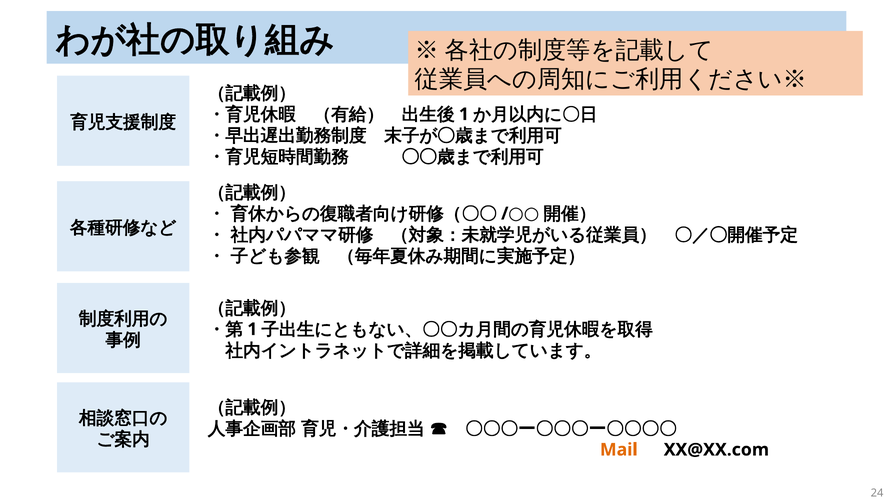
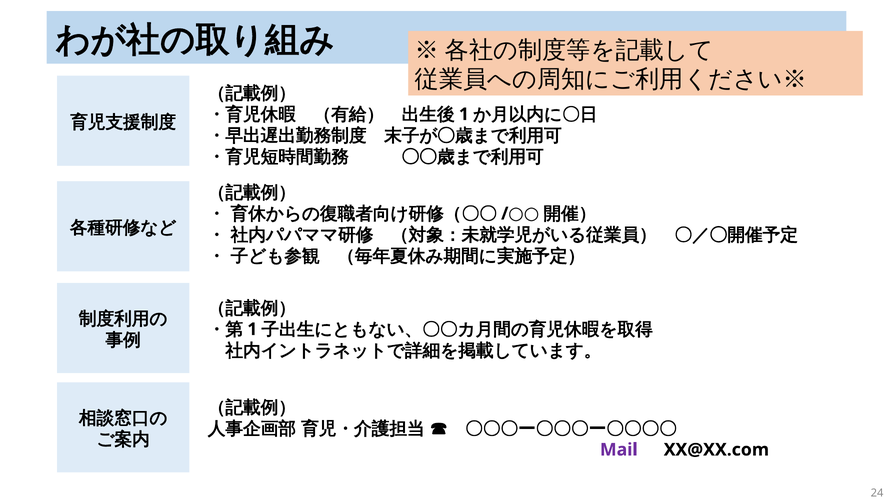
Mail colour: orange -> purple (619, 450)
